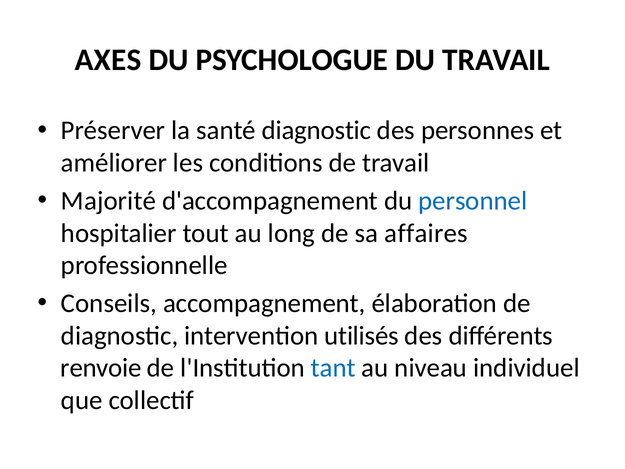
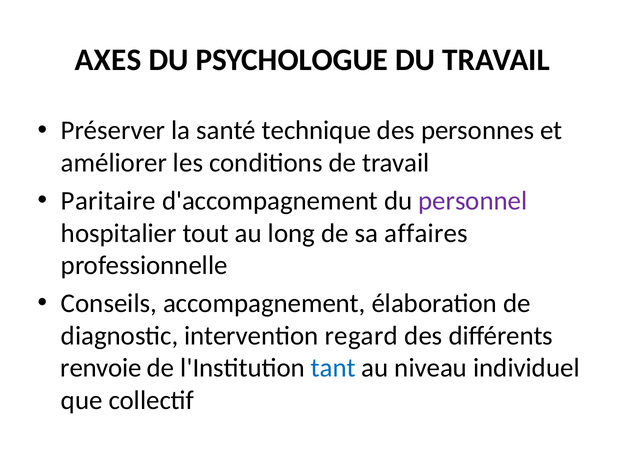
santé diagnostic: diagnostic -> technique (316, 131)
Majorité: Majorité -> Paritaire (108, 201)
personnel colour: blue -> purple (473, 201)
utilisés: utilisés -> regard (361, 336)
